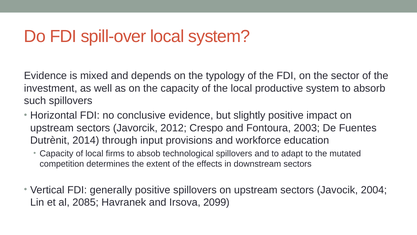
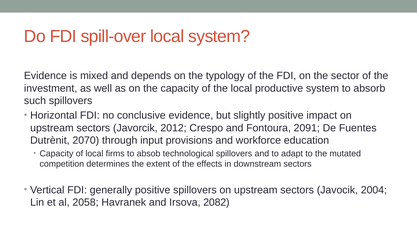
2003: 2003 -> 2091 (307, 128)
2014: 2014 -> 2070 (86, 140)
2085: 2085 -> 2058 (86, 202)
2099: 2099 -> 2082 (216, 202)
